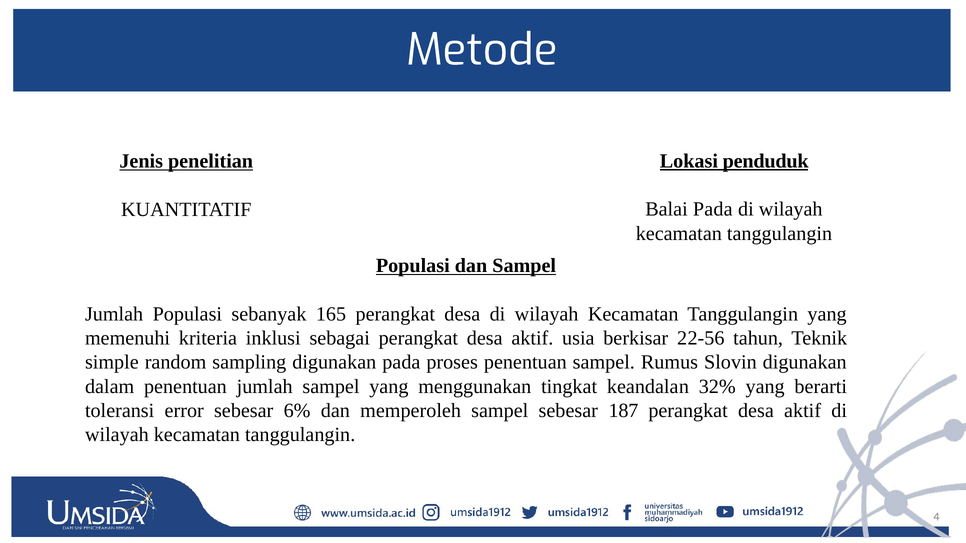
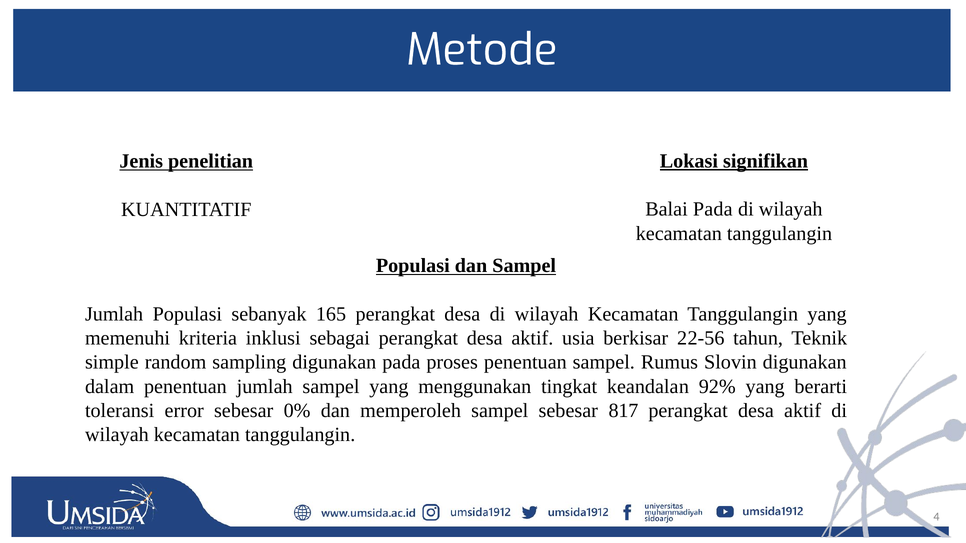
penduduk: penduduk -> signifikan (766, 161)
32%: 32% -> 92% (717, 387)
6%: 6% -> 0% (297, 411)
187: 187 -> 817 (623, 411)
